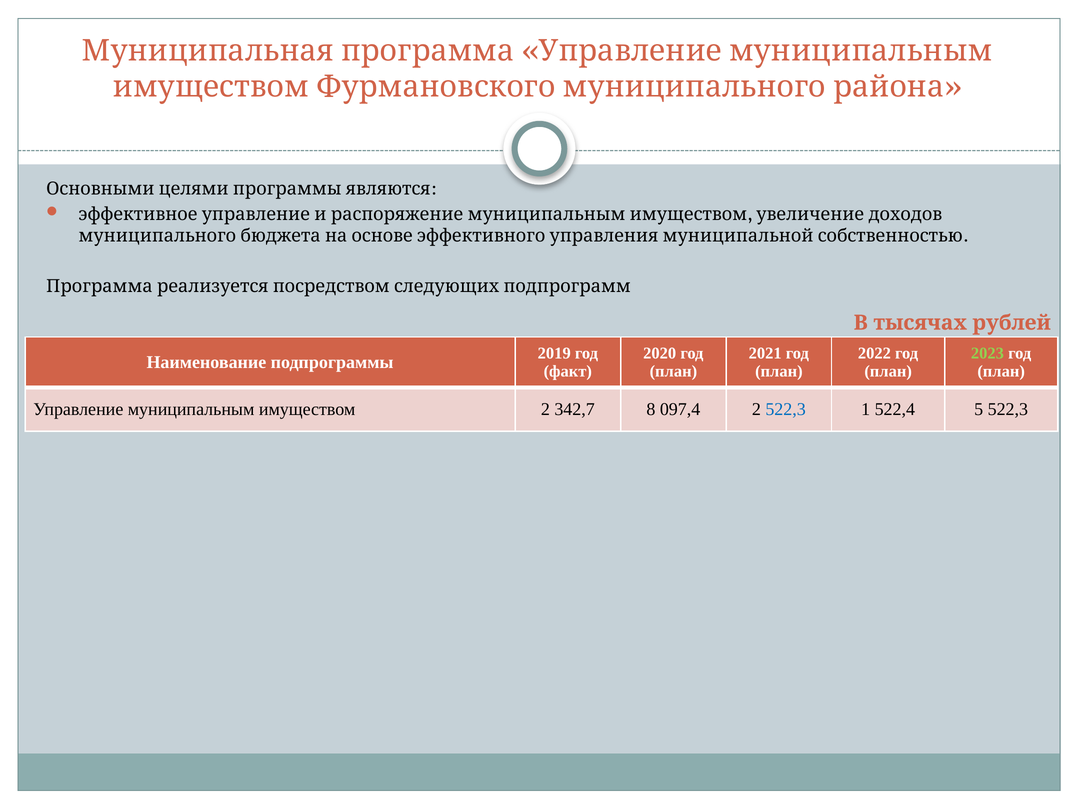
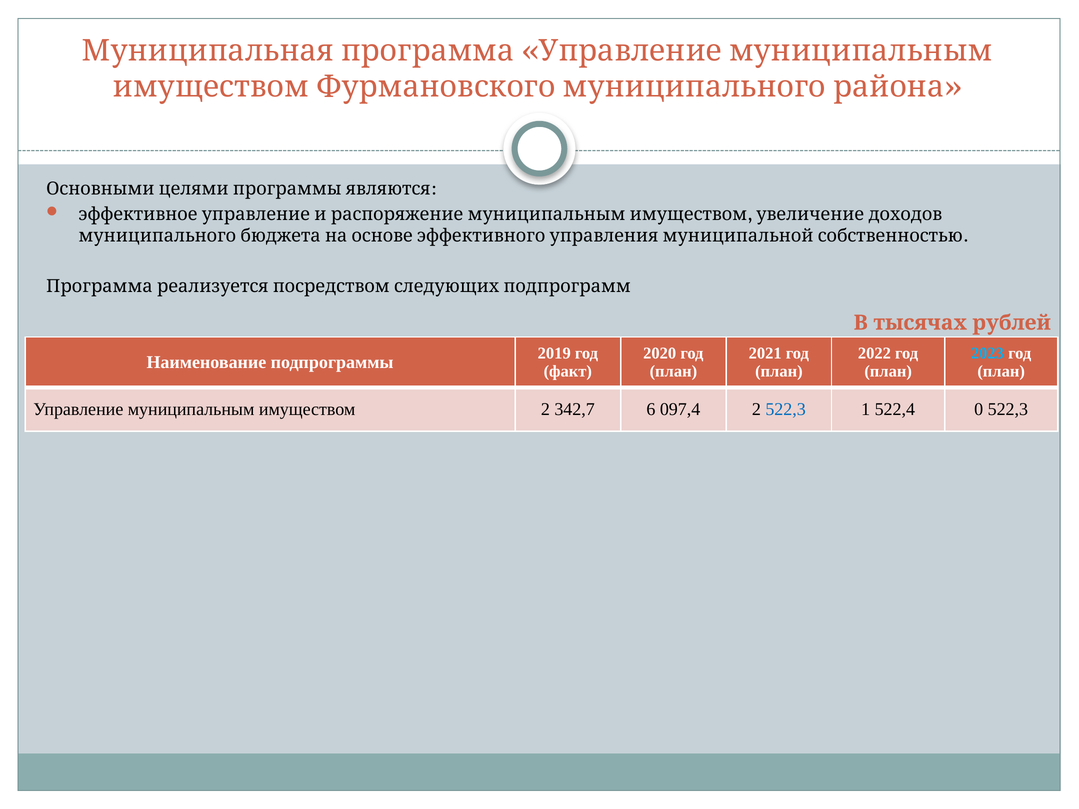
2023 colour: light green -> light blue (987, 353)
8: 8 -> 6 (651, 410)
5: 5 -> 0 (979, 410)
